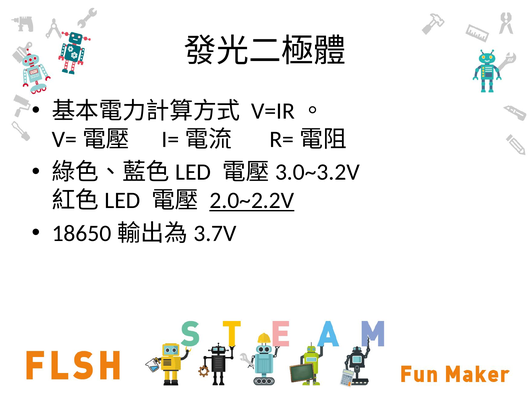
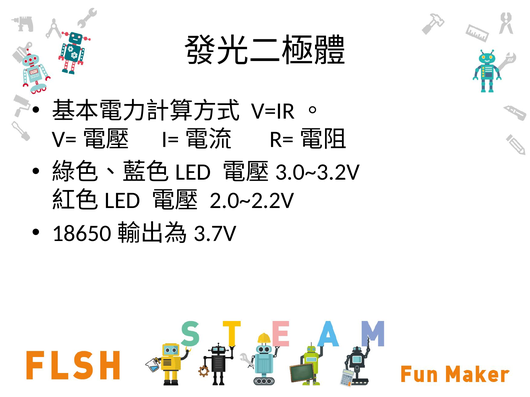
2.0~2.2V underline: present -> none (252, 201)
